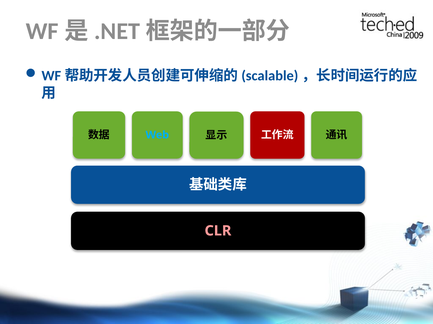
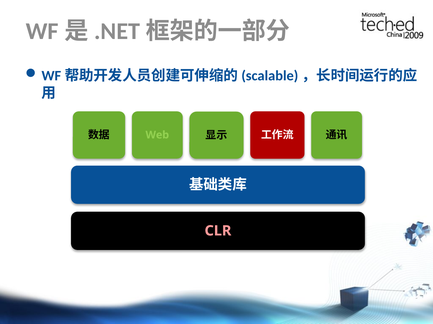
Web colour: light blue -> light green (157, 135)
